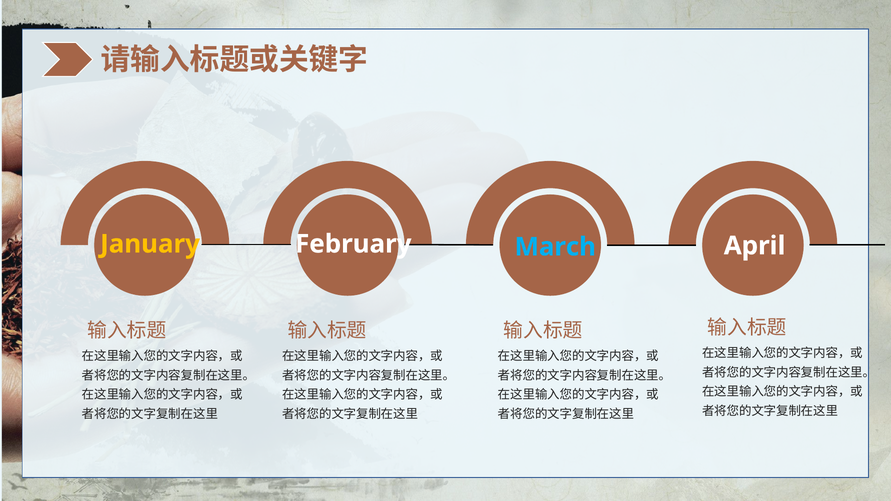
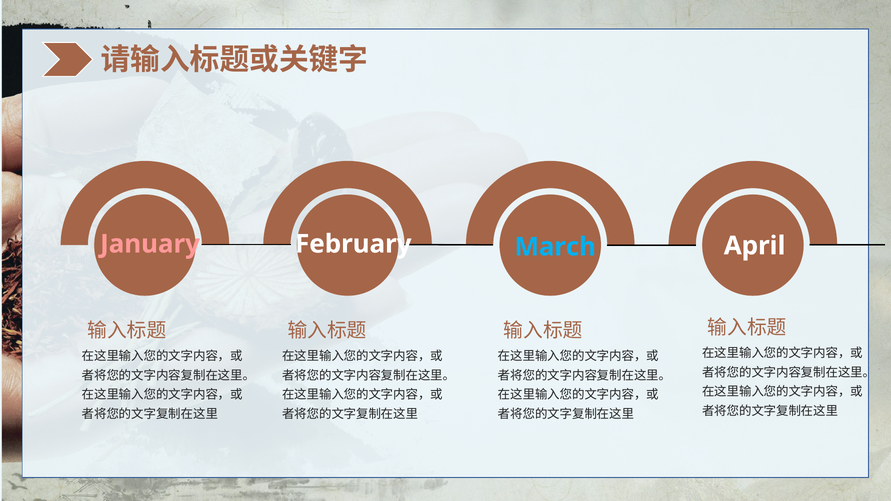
January colour: yellow -> pink (150, 244)
